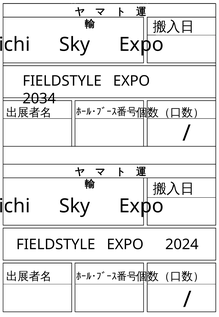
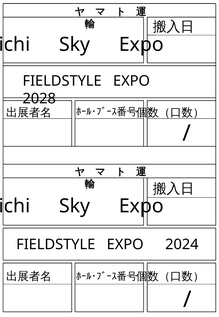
2034: 2034 -> 2028 (39, 98)
